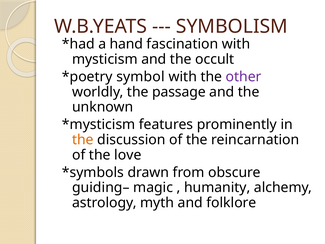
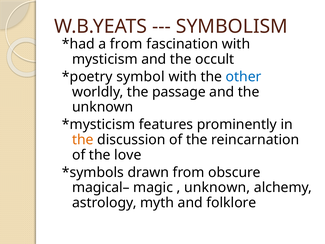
a hand: hand -> from (126, 44)
other colour: purple -> blue (244, 77)
guiding–: guiding– -> magical– (101, 187)
humanity: humanity -> unknown (217, 187)
